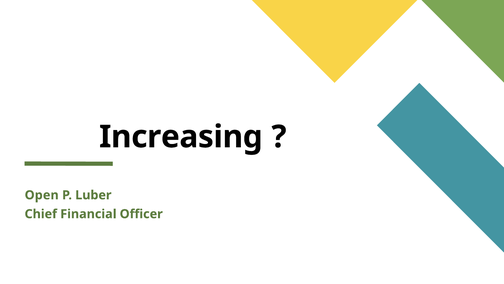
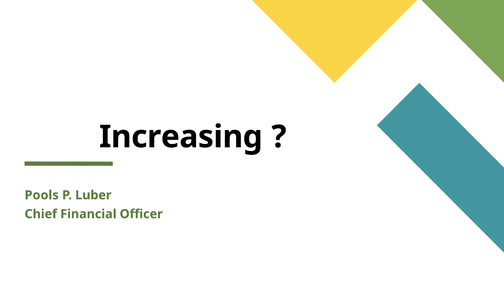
Open: Open -> Pools (42, 195)
